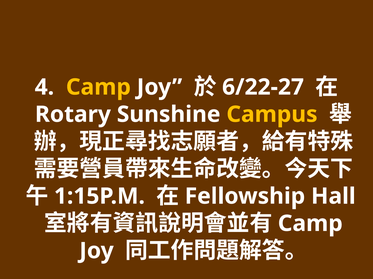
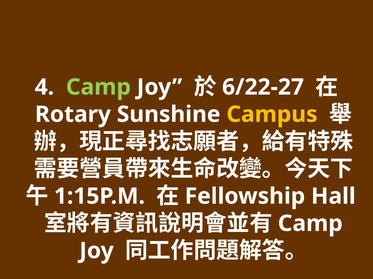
Camp colour: yellow -> light green (98, 87)
